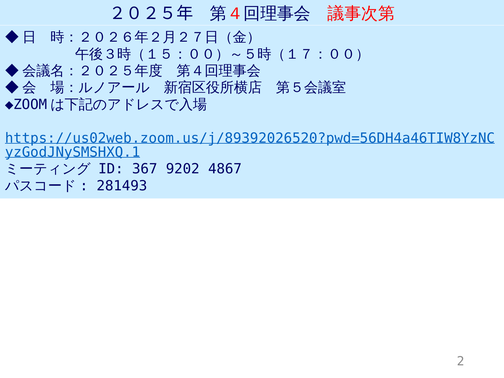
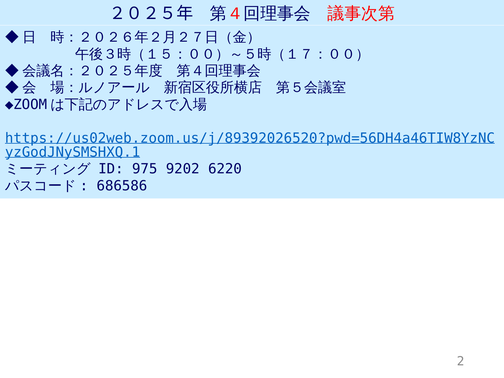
367: 367 -> 975 (145, 169)
4867: 4867 -> 6220 (225, 169)
281493: 281493 -> 686586 (122, 186)
